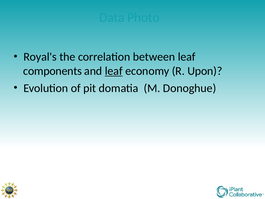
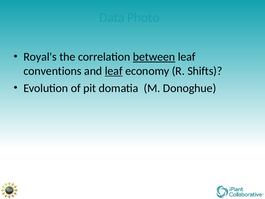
between underline: none -> present (154, 57)
components: components -> conventions (52, 71)
Upon: Upon -> Shifts (205, 71)
